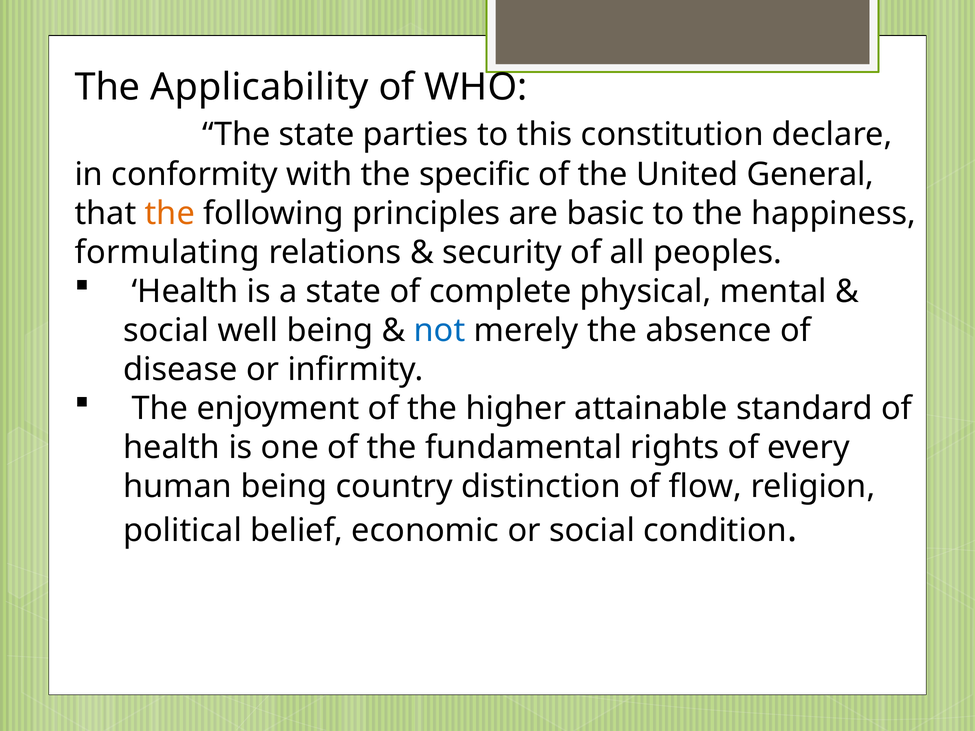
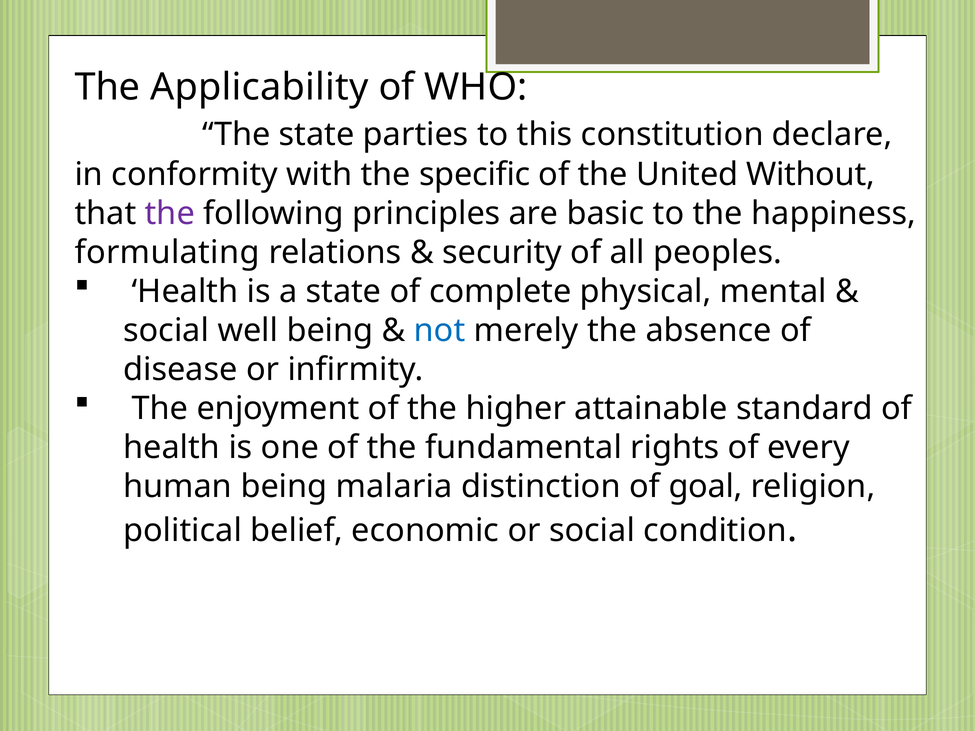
General: General -> Without (811, 174)
the colour: orange -> purple (170, 213)
country: country -> malaria (394, 486)
flow: flow -> goal (705, 486)
